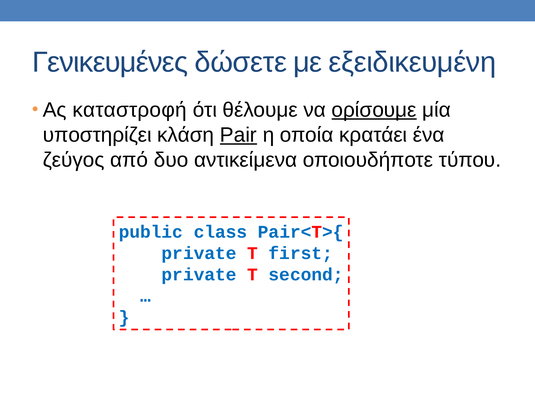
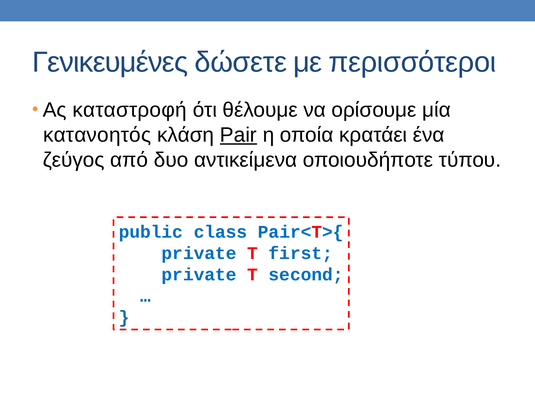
εξειδικευμένη: εξειδικευμένη -> περισσότεροι (412, 62)
ορίσουμε underline: present -> none (374, 110)
υποστηρίζει: υποστηρίζει -> κατανοητός (97, 135)
